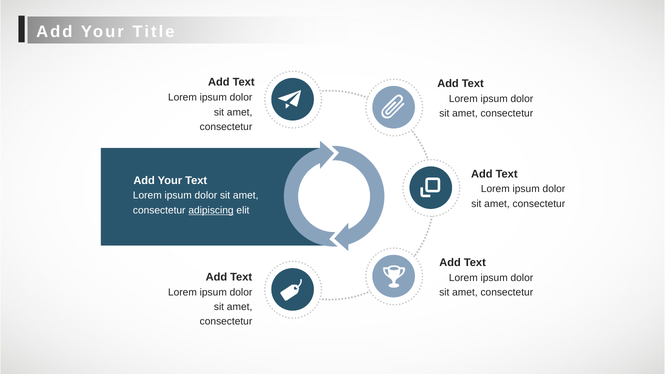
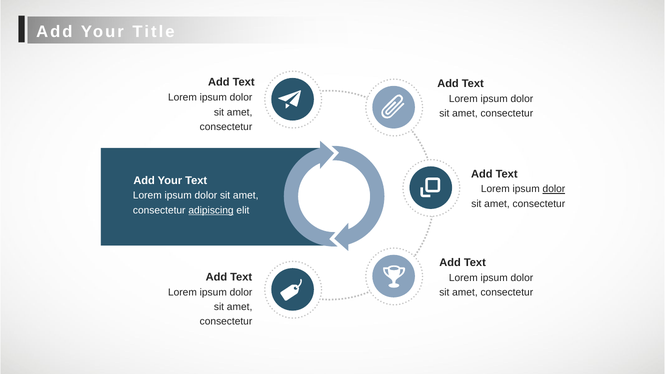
dolor underline: none -> present (554, 189)
